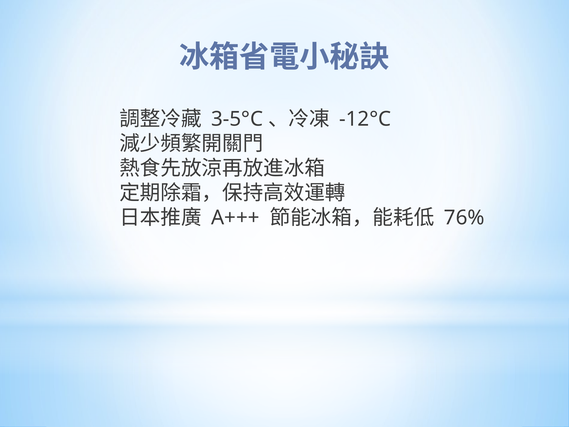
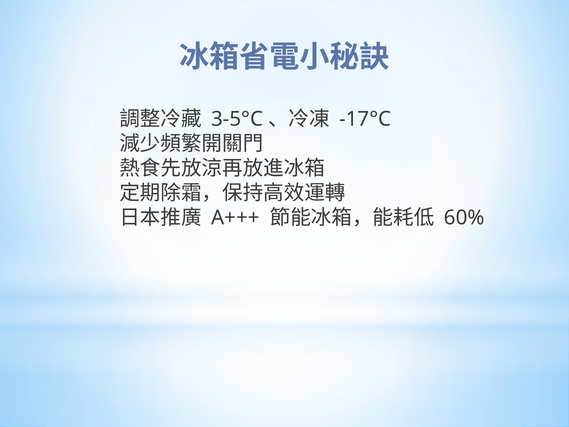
-12°C: -12°C -> -17°C (365, 119)
76%: 76% -> 60% (464, 218)
